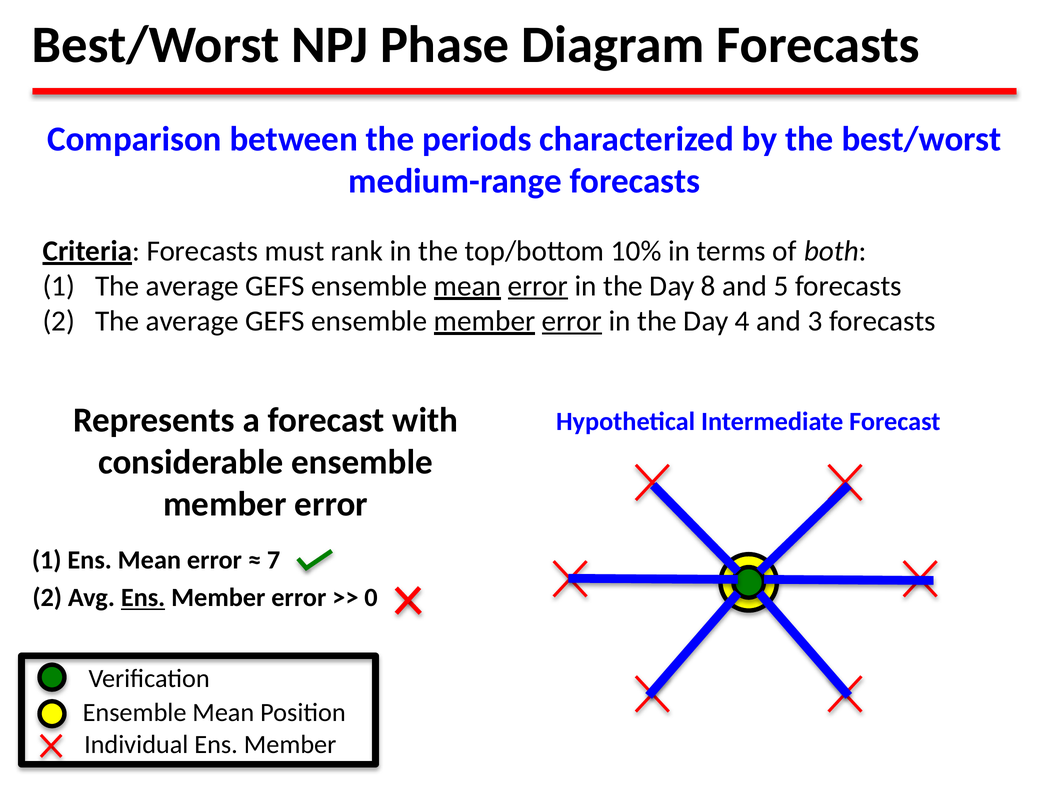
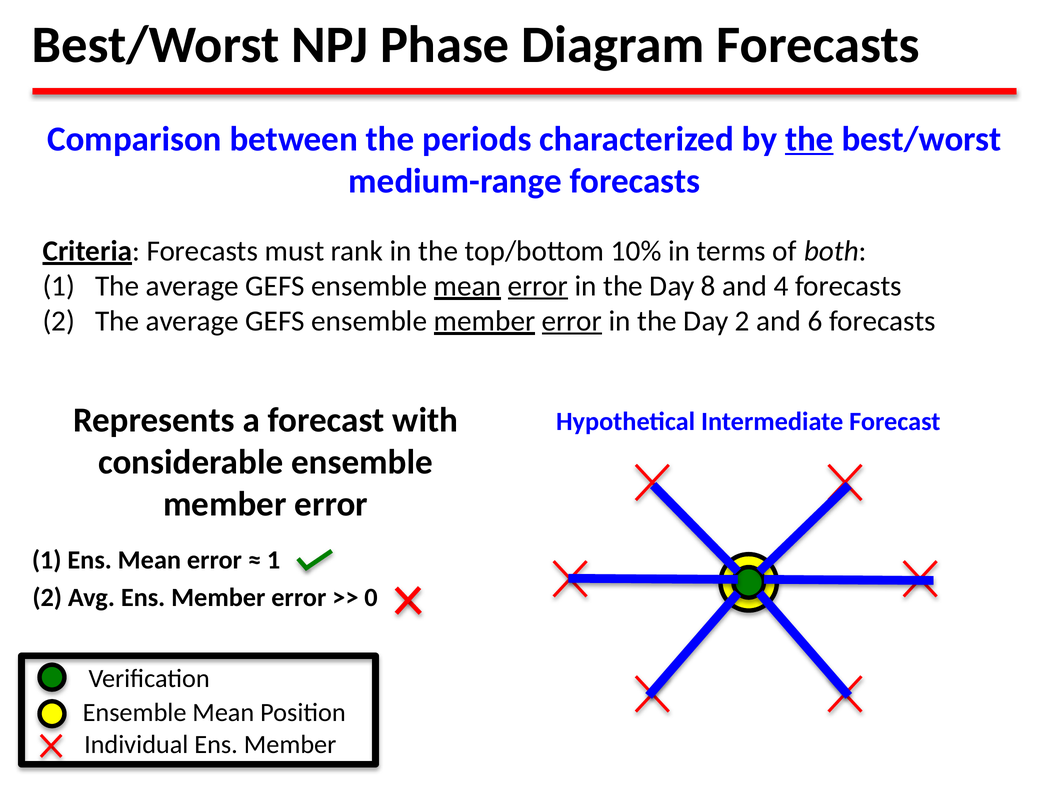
the underline: none -> present (809, 139)
5: 5 -> 4 (781, 286)
Day 4: 4 -> 2 (742, 321)
3: 3 -> 6 (815, 321)
7: 7 -> 1 (274, 560)
Ens underline: present -> none (143, 598)
